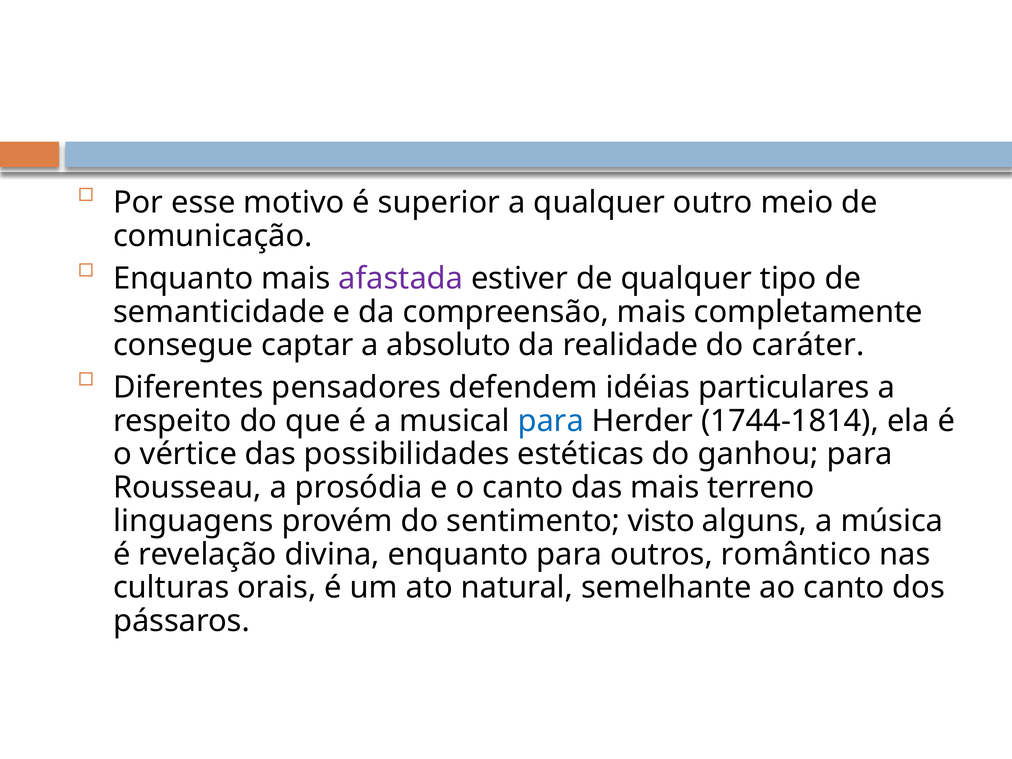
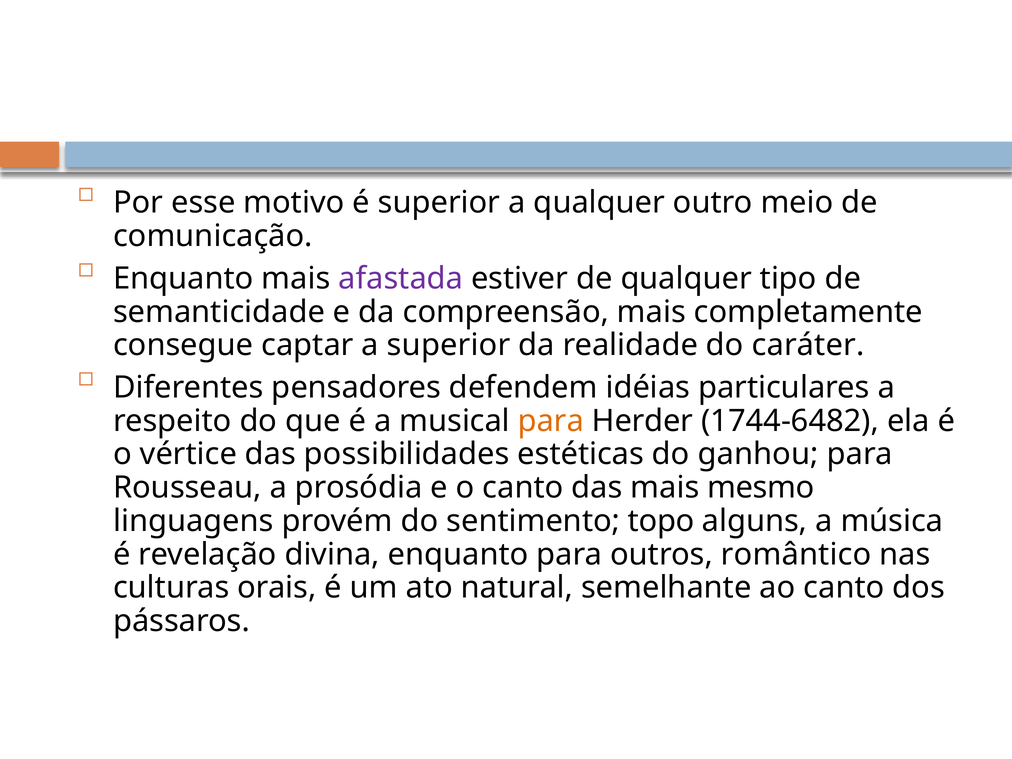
a absoluto: absoluto -> superior (449, 345)
para colour: blue -> orange (551, 421)
1744-1814: 1744-1814 -> 1744-6482 (790, 421)
terreno: terreno -> mesmo (761, 488)
visto: visto -> topo (661, 521)
